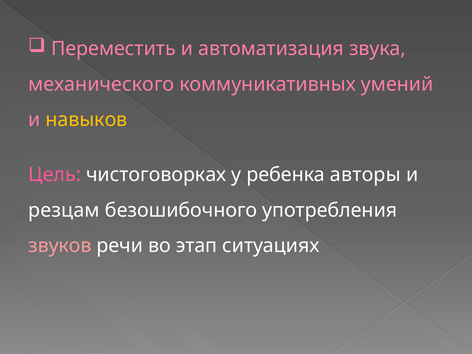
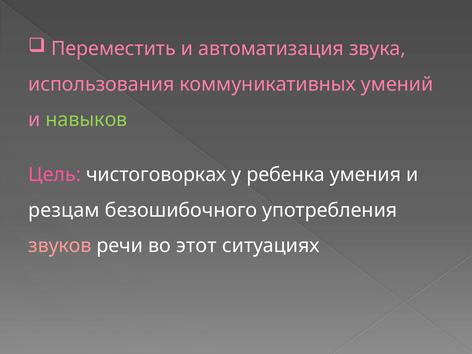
механического: механического -> использования (101, 84)
навыков colour: yellow -> light green (86, 120)
авторы: авторы -> умения (365, 175)
этап: этап -> этот (196, 246)
